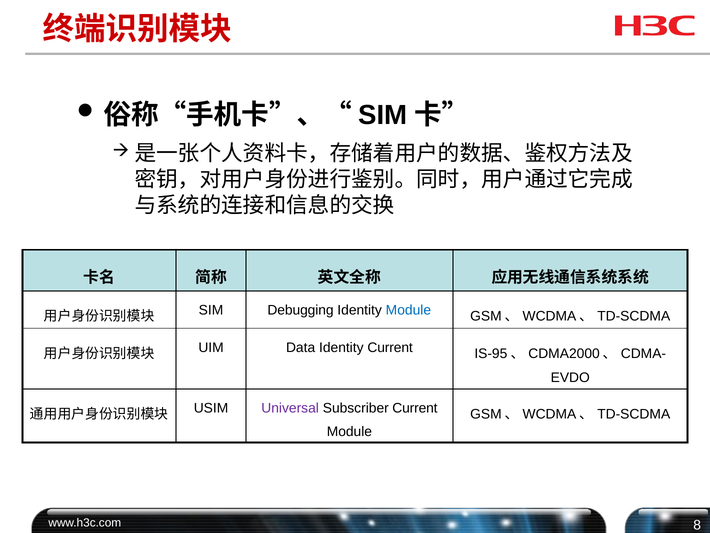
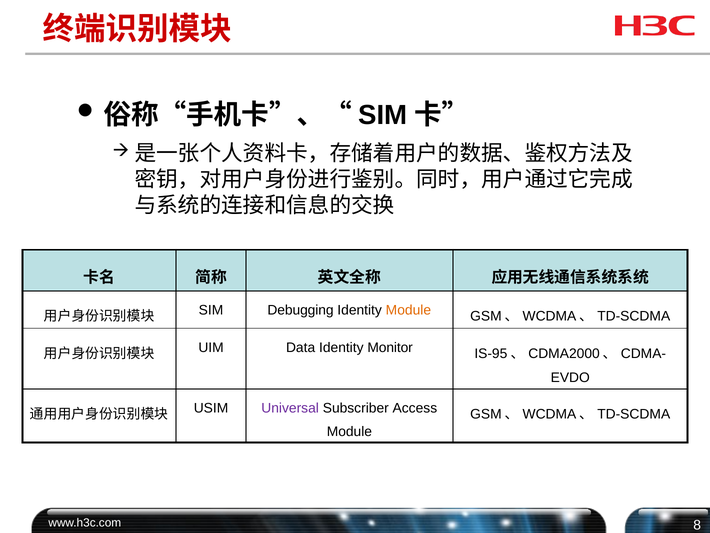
Module colour: blue -> orange (408, 310)
Identity Current: Current -> Monitor (390, 347)
Subscriber Current: Current -> Access (415, 408)
